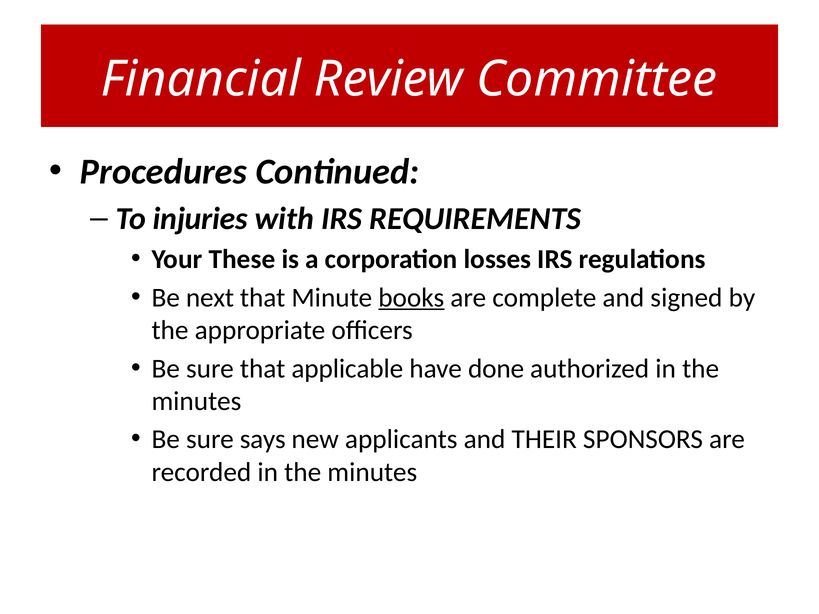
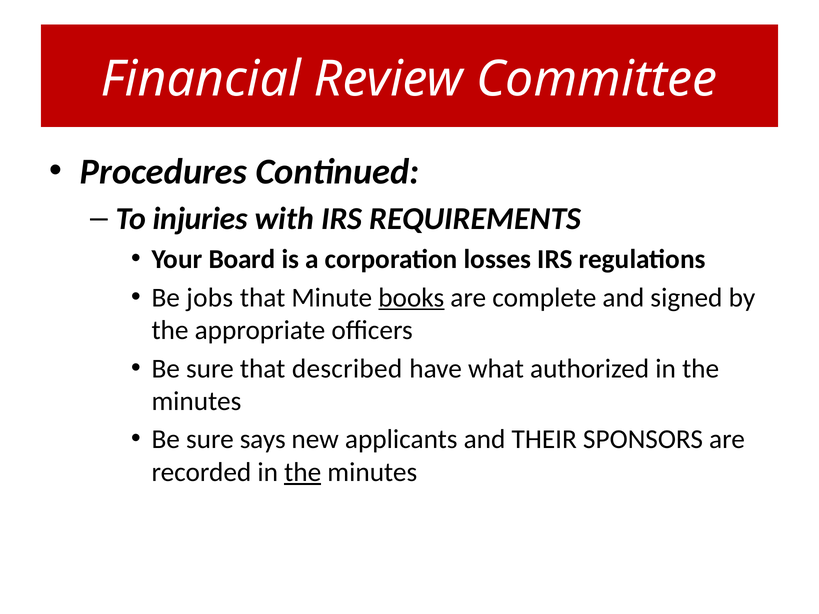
These: These -> Board (242, 259)
next: next -> jobs (210, 298)
applicable: applicable -> described (347, 369)
done: done -> what (496, 369)
the underline: none -> present (303, 472)
